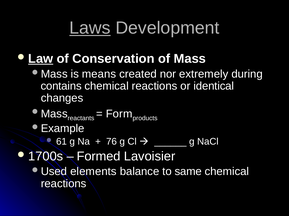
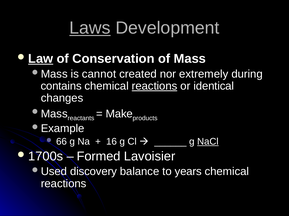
means: means -> cannot (99, 74)
reactions underline: none -> present (155, 86)
Form: Form -> Make (119, 114)
61: 61 -> 66 (61, 142)
76: 76 -> 16 (111, 142)
NaCl underline: none -> present (208, 142)
elements: elements -> discovery (94, 172)
same: same -> years (188, 172)
